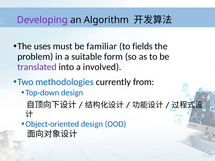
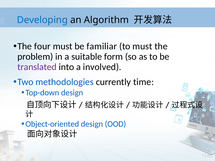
Developing colour: purple -> blue (42, 20)
uses: uses -> four (42, 46)
to fields: fields -> must (142, 46)
from: from -> time (144, 82)
